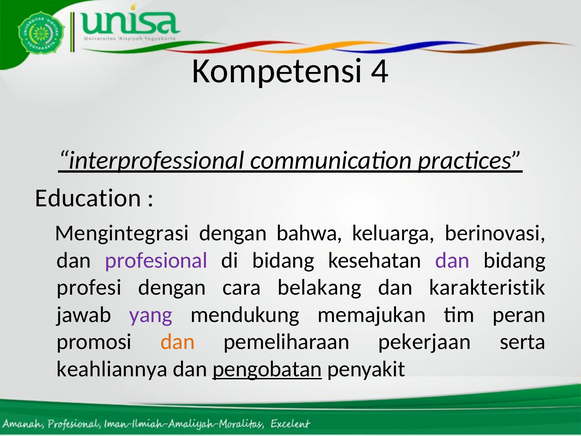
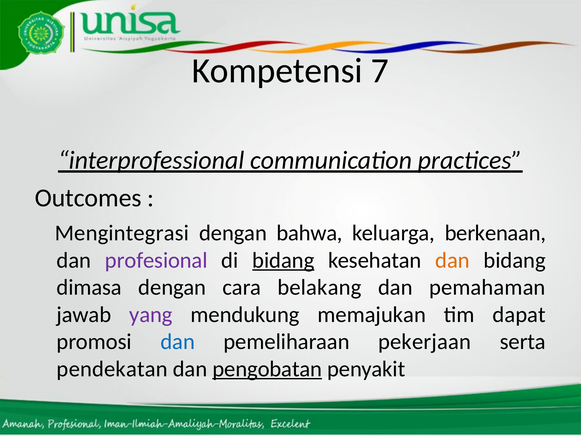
4: 4 -> 7 (380, 71)
Education: Education -> Outcomes (88, 198)
berinovasi: berinovasi -> berkenaan (495, 233)
bidang underline: none -> present (283, 260)
dan colour: purple -> orange (452, 260)
profesi: profesi -> dimasa (89, 287)
karakteristik: karakteristik -> pemahaman (487, 287)
peran: peran -> dapat (519, 314)
dan colour: orange -> blue (178, 342)
keahliannya: keahliannya -> pendekatan (112, 369)
